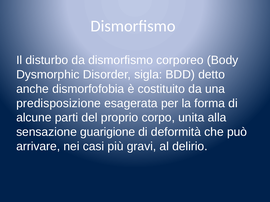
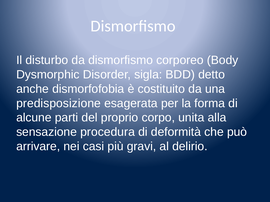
guarigione: guarigione -> procedura (108, 132)
